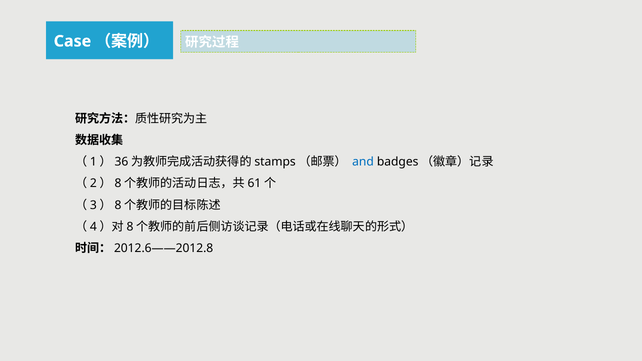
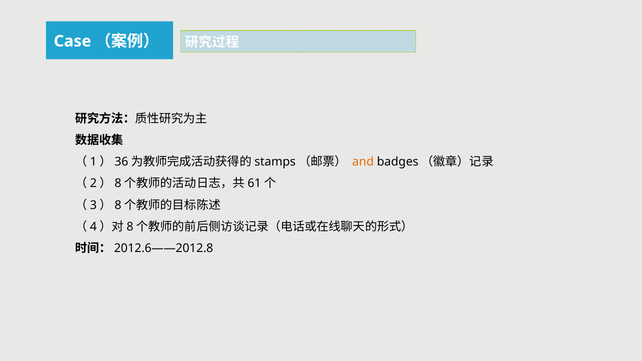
and colour: blue -> orange (363, 162)
